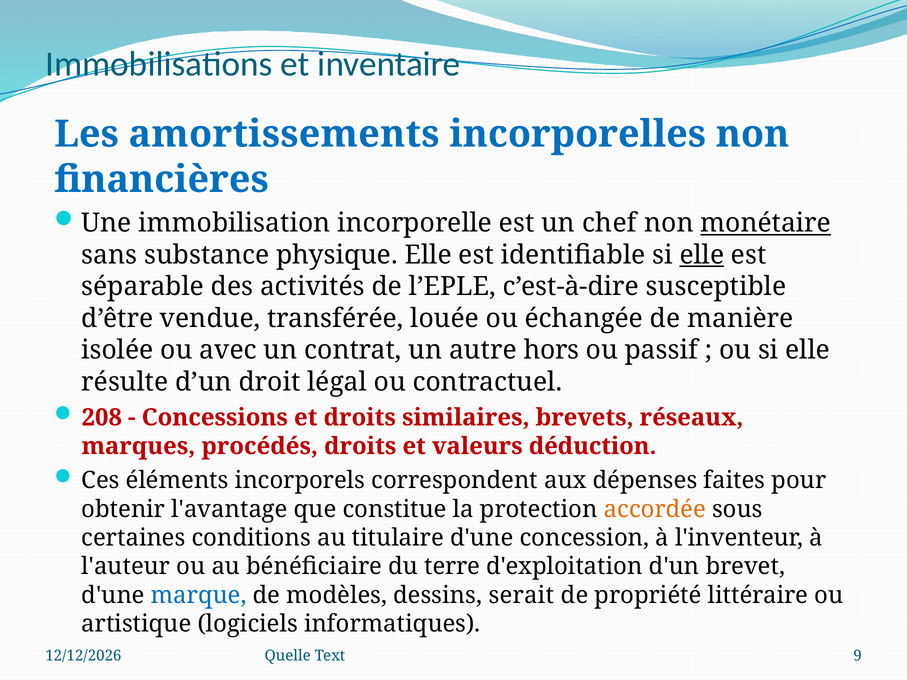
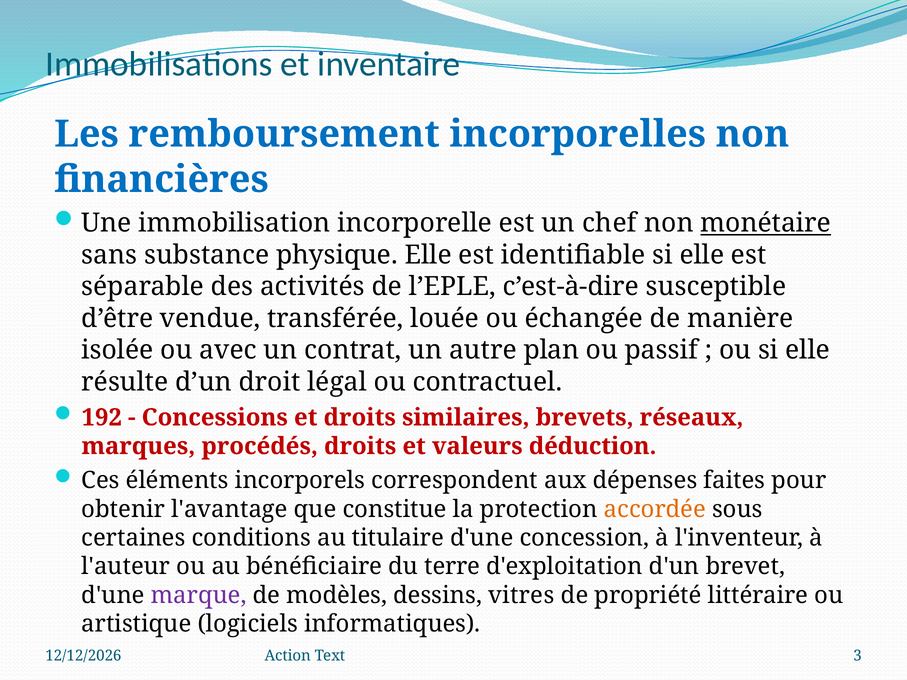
amortissements: amortissements -> remboursement (284, 134)
elle underline: present -> none (702, 255)
hors: hors -> plan (551, 350)
208: 208 -> 192 (102, 418)
marque colour: blue -> purple (199, 595)
serait: serait -> vitres (521, 595)
Quelle: Quelle -> Action (288, 656)
9: 9 -> 3 (858, 656)
